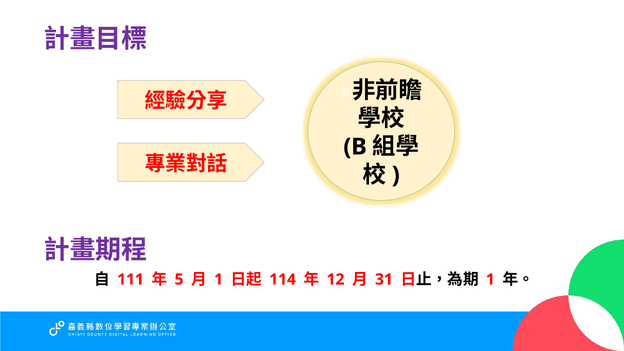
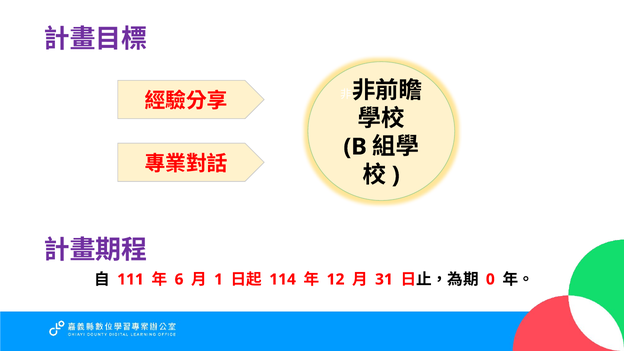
5: 5 -> 6 (179, 279)
1: 1 -> 0 (490, 279)
